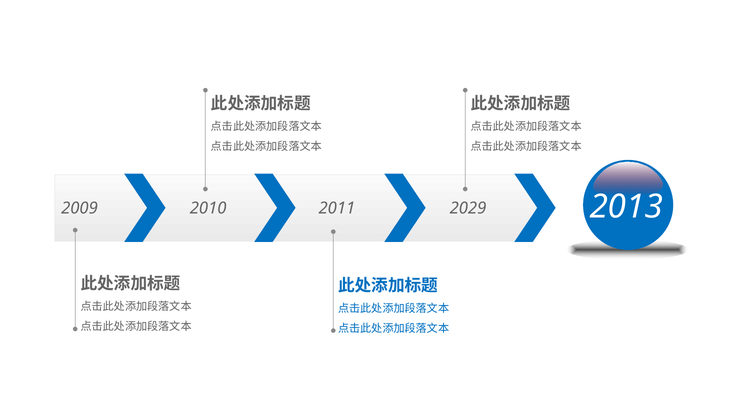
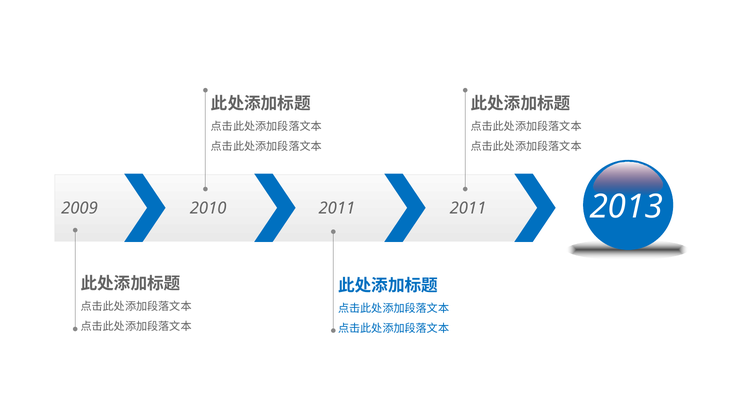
2011 2029: 2029 -> 2011 (468, 209)
